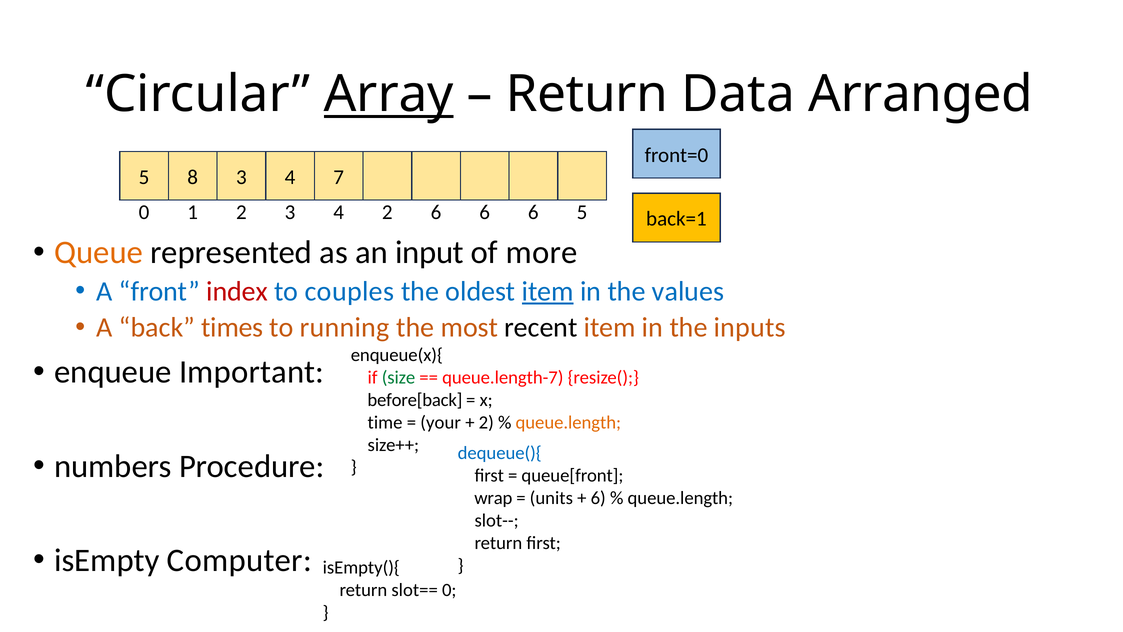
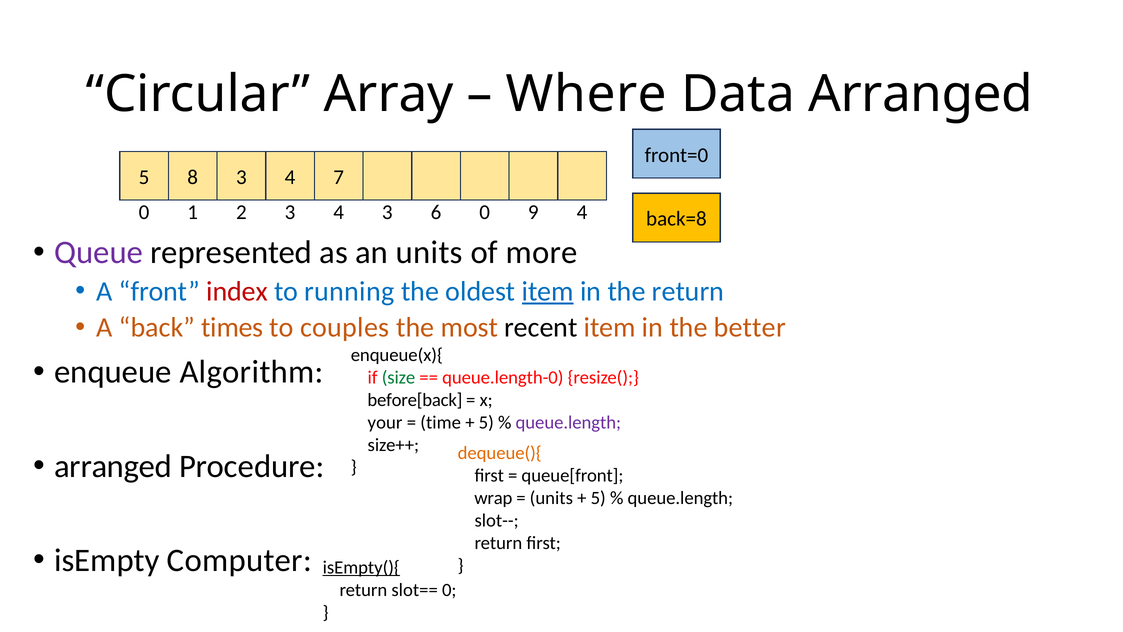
Array underline: present -> none (389, 94)
Return: Return -> Where (586, 94)
2: 2 -> 3 (387, 212)
6 6: 6 -> 0 (485, 212)
1 6: 6 -> 9 (533, 212)
0 5: 5 -> 4 (582, 212)
back=1: back=1 -> back=8 (676, 219)
Queue colour: orange -> purple (99, 252)
an input: input -> units (429, 252)
couples: couples -> running (349, 291)
the values: values -> return (688, 291)
running: running -> couples (345, 327)
inputs: inputs -> better (750, 327)
Important: Important -> Algorithm (252, 372)
queue.length-7: queue.length-7 -> queue.length-0 (503, 377)
time: time -> your (385, 422)
your: your -> time (441, 422)
2: 2 -> 5 (486, 422)
queue.length colour: orange -> purple (568, 422)
dequeue(){ colour: blue -> orange (500, 453)
numbers: numbers -> arranged (113, 466)
6: 6 -> 5 (598, 498)
isEmpty(){ underline: none -> present (361, 567)
